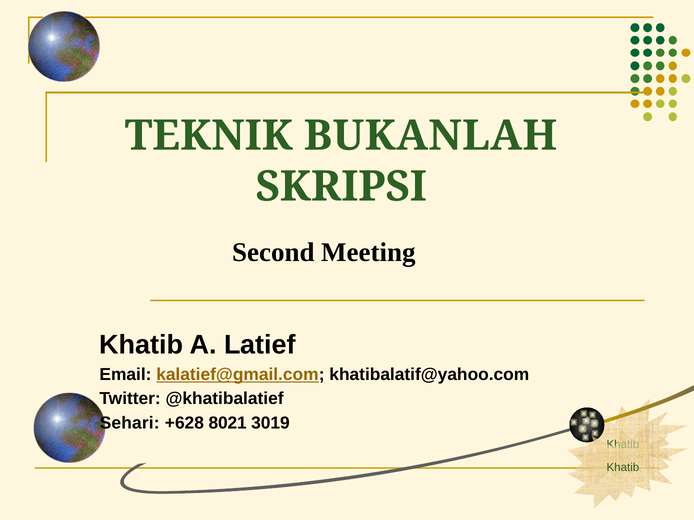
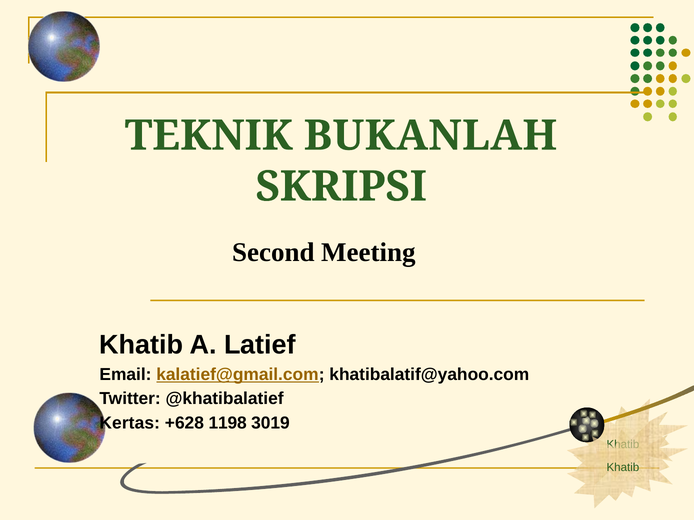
Sehari: Sehari -> Kertas (130, 423)
8021: 8021 -> 1198 (228, 423)
